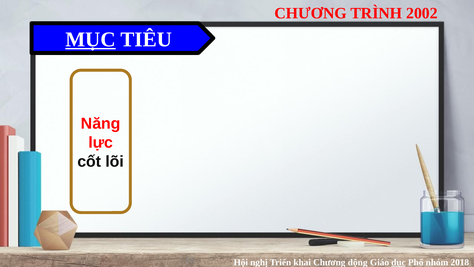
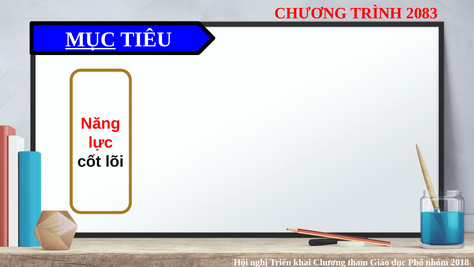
2002: 2002 -> 2083 (422, 13)
dộng: dộng -> tham (358, 262)
dục underline: present -> none (398, 262)
